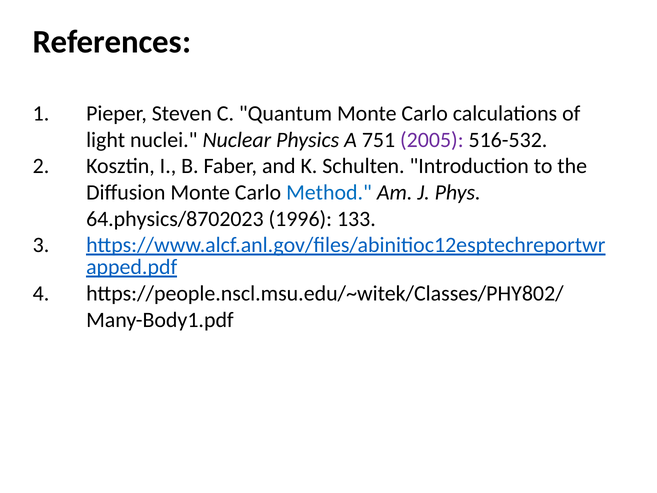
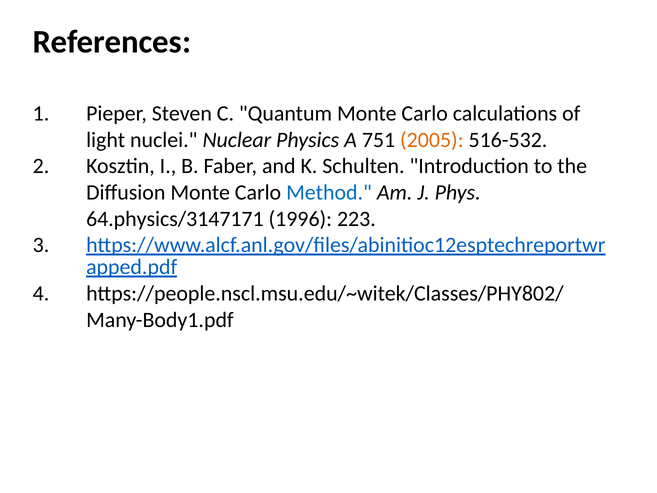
2005 colour: purple -> orange (432, 140)
64.physics/8702023: 64.physics/8702023 -> 64.physics/3147171 (175, 219)
133: 133 -> 223 (356, 219)
